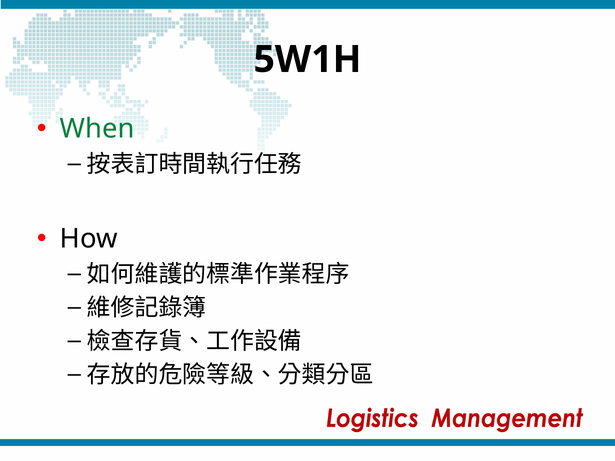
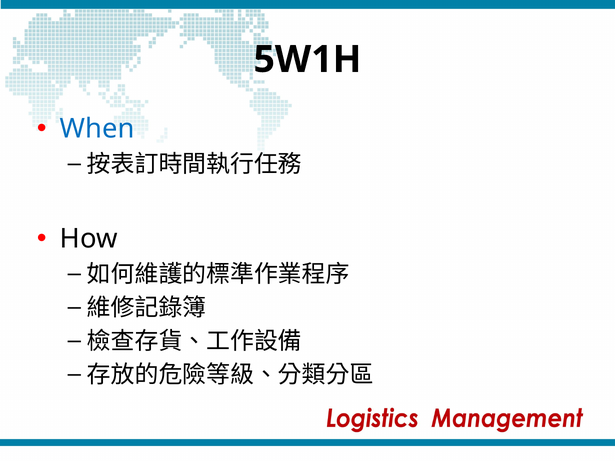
When colour: green -> blue (97, 129)
